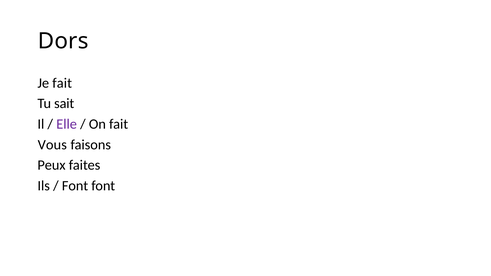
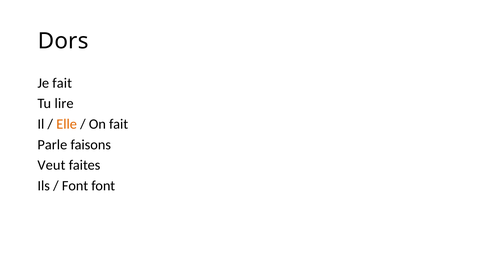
sait: sait -> lire (64, 104)
Elle colour: purple -> orange (67, 124)
Vous: Vous -> Parle (52, 145)
Peux: Peux -> Veut (51, 165)
